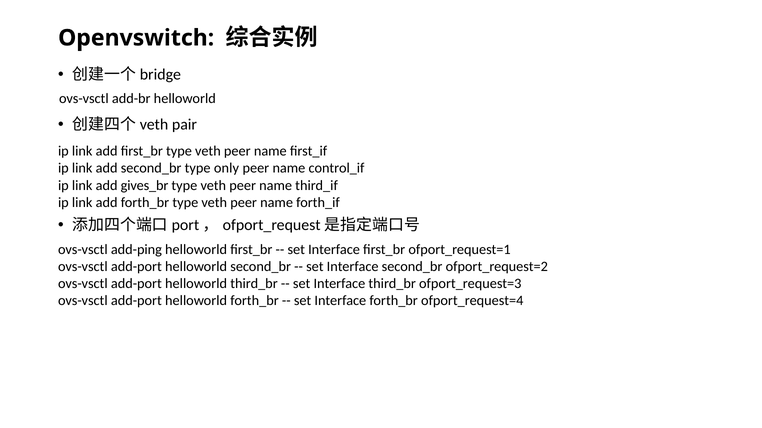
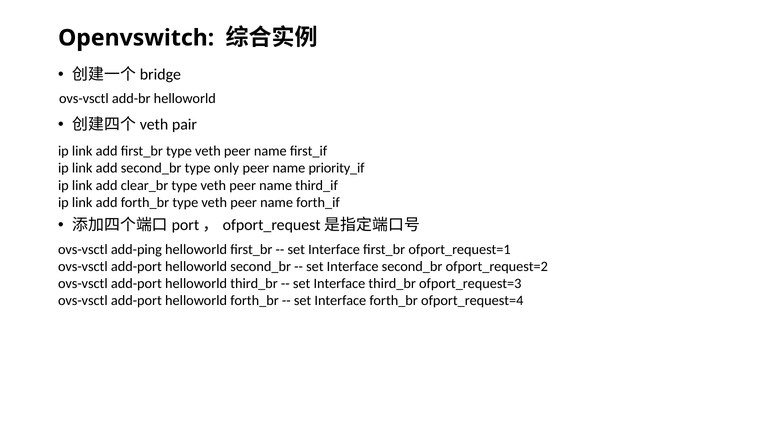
control_if: control_if -> priority_if (337, 169)
gives_br: gives_br -> clear_br (145, 186)
